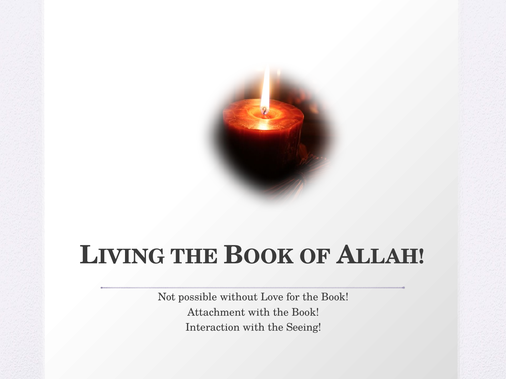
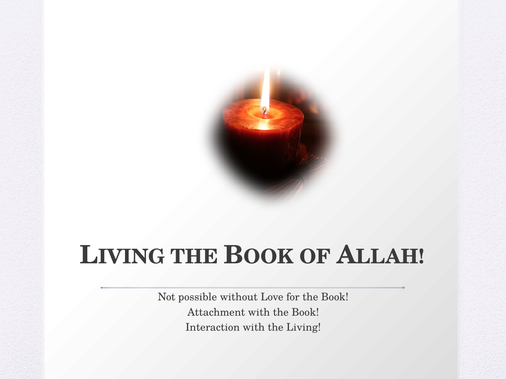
Seeing: Seeing -> Living (304, 328)
